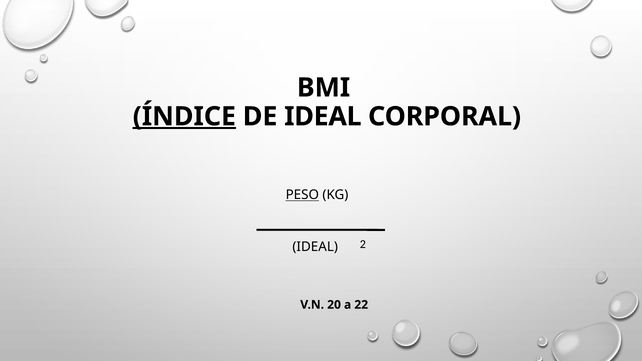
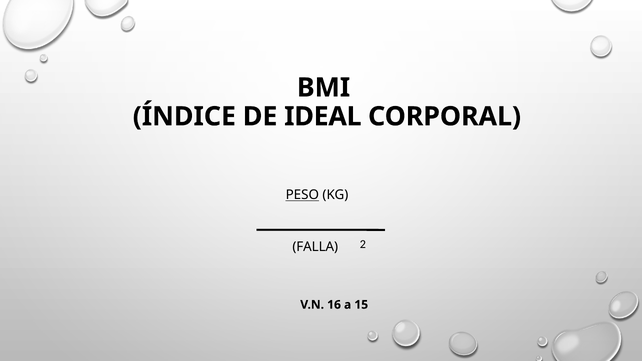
ÍNDICE underline: present -> none (184, 117)
IDEAL: IDEAL -> FALLA (315, 247)
20: 20 -> 16 (334, 305)
22: 22 -> 15 (361, 305)
